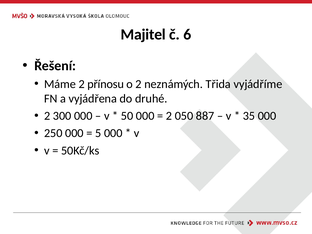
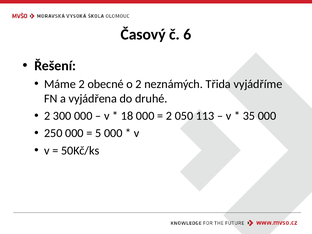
Majitel: Majitel -> Časový (143, 34)
přínosu: přínosu -> obecné (106, 84)
50: 50 -> 18 (127, 116)
887: 887 -> 113 (205, 116)
